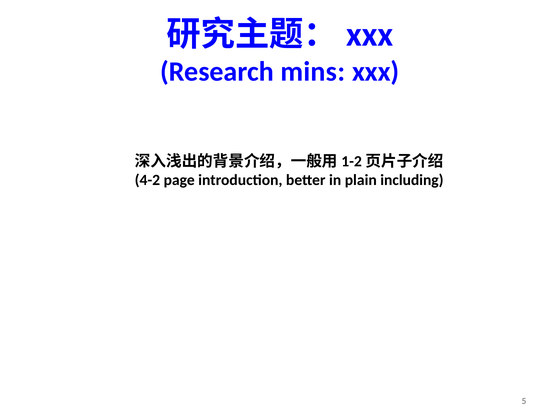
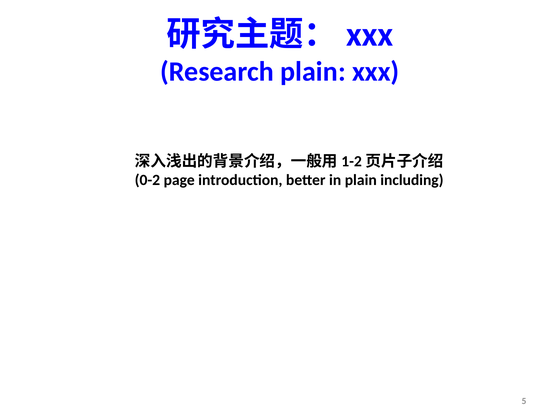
Research mins: mins -> plain (313, 71)
4-2: 4-2 -> 0-2 (147, 180)
